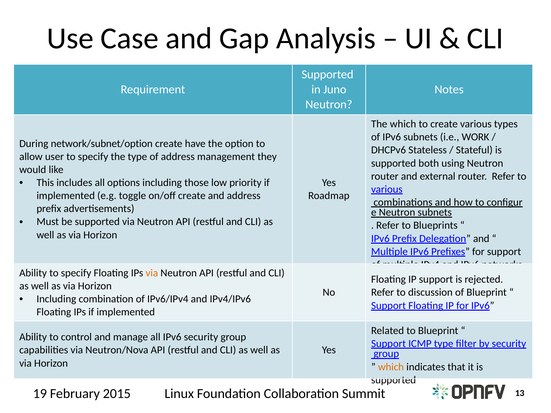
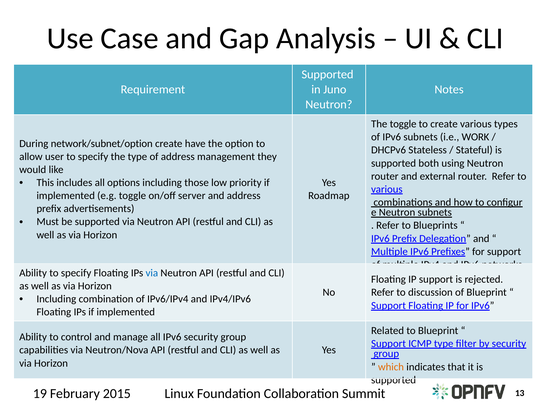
The which: which -> toggle (403, 124)
on/off create: create -> server (192, 196)
via colour: orange -> blue (152, 273)
